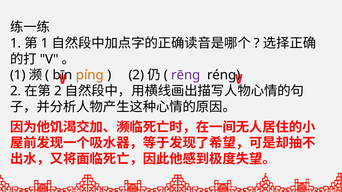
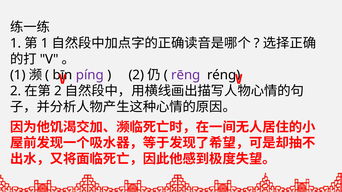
píng colour: orange -> purple (90, 75)
